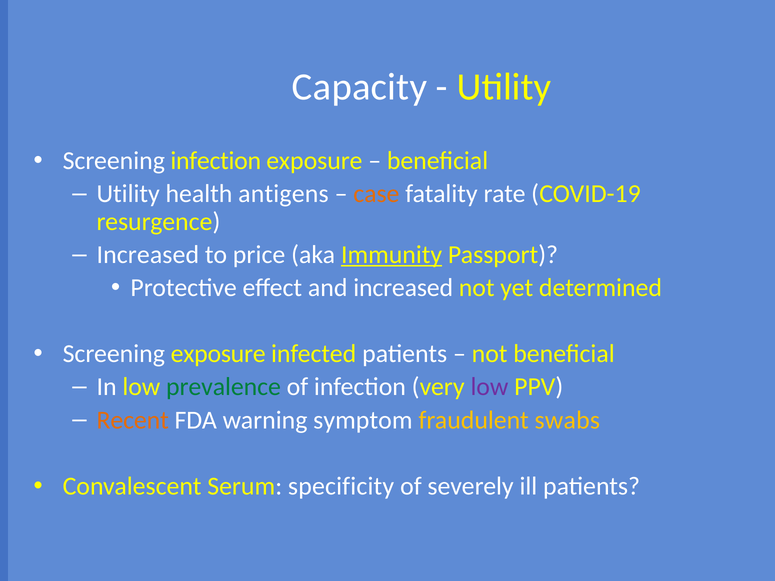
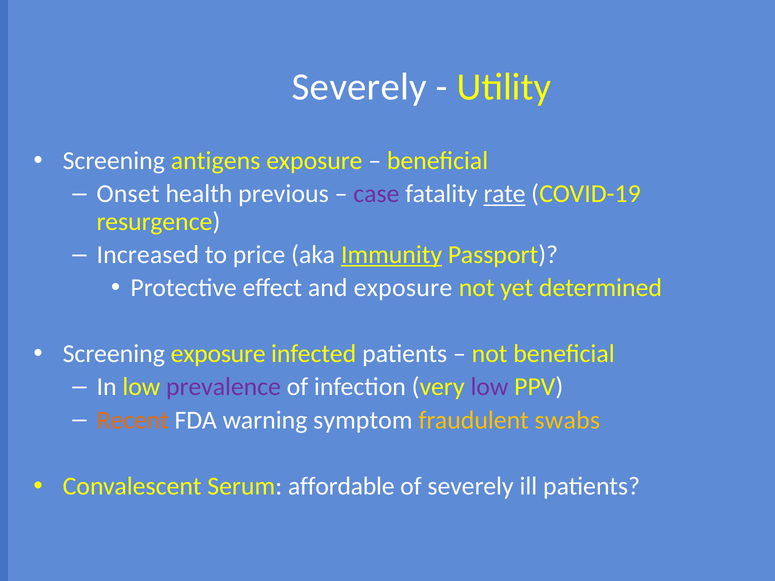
Capacity: Capacity -> Severely (359, 87)
Screening infection: infection -> antigens (216, 161)
Utility: Utility -> Onset (128, 194)
antigens: antigens -> previous (283, 194)
case colour: orange -> purple (376, 194)
rate underline: none -> present (505, 194)
and increased: increased -> exposure (403, 288)
prevalence colour: green -> purple (223, 387)
specificity: specificity -> affordable (341, 486)
